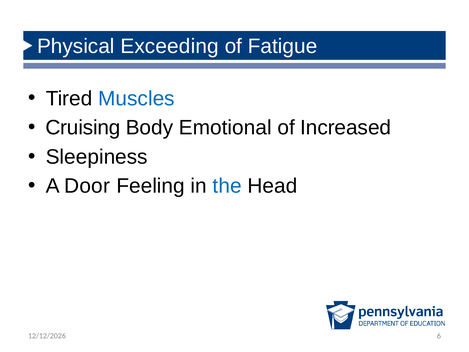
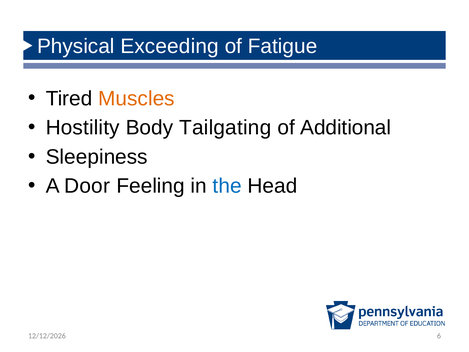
Muscles colour: blue -> orange (136, 98)
Cruising: Cruising -> Hostility (83, 128)
Emotional: Emotional -> Tailgating (225, 128)
Increased: Increased -> Additional (346, 128)
